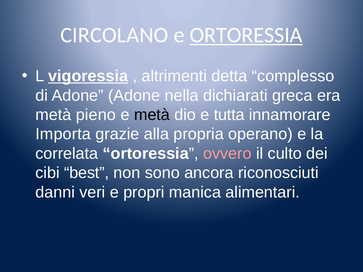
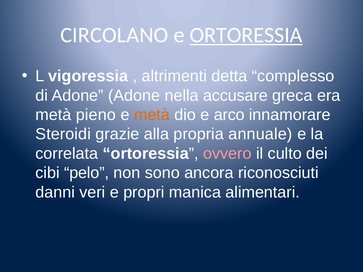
vigoressia underline: present -> none (88, 76)
dichiarati: dichiarati -> accusare (235, 96)
metà colour: black -> orange (152, 115)
tutta: tutta -> arco (229, 115)
Importa: Importa -> Steroidi (63, 134)
operano: operano -> annuale (260, 134)
best: best -> pelo (87, 173)
